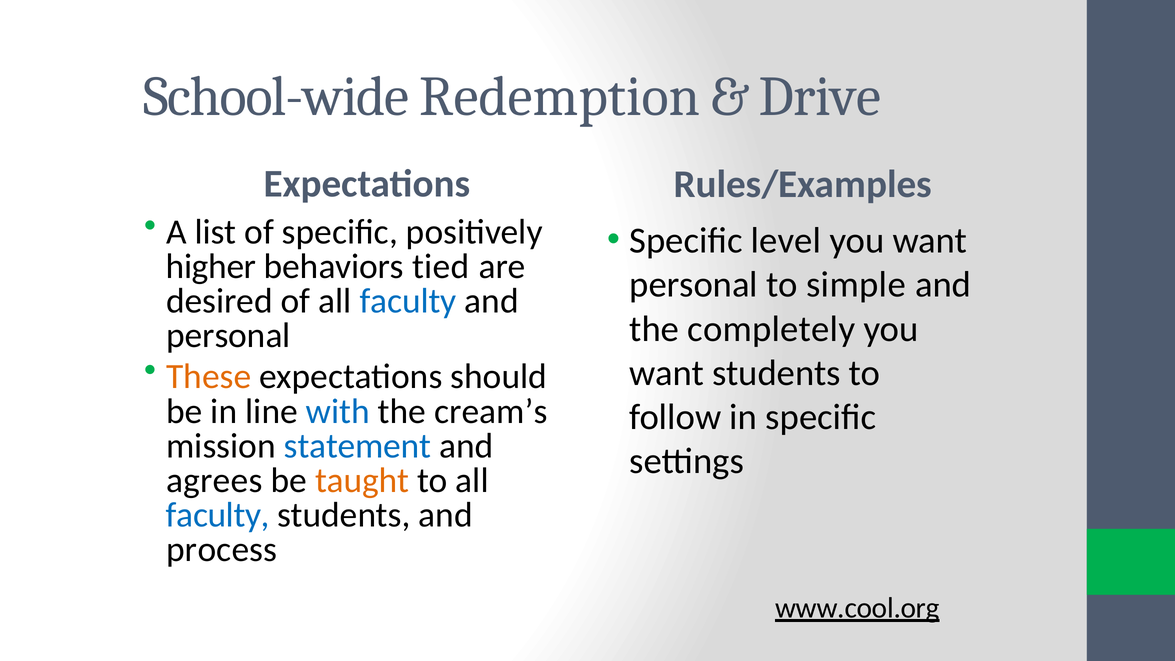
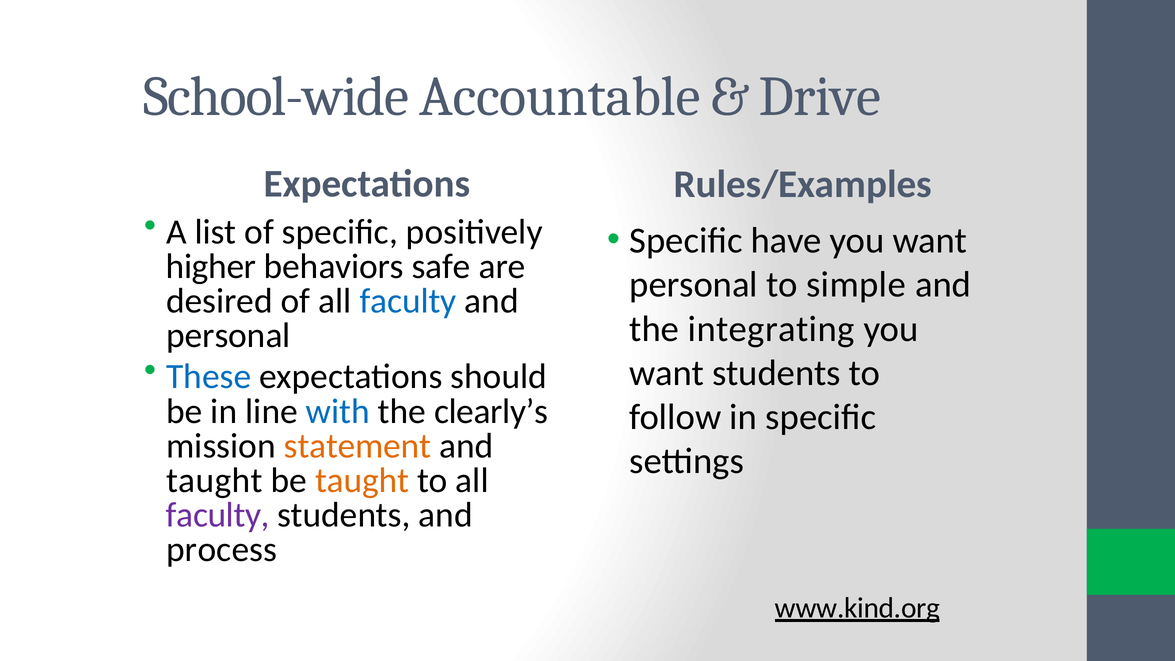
Redemption: Redemption -> Accountable (560, 97)
level: level -> have (786, 241)
tied: tied -> safe (441, 267)
completely: completely -> integrating (771, 329)
These colour: orange -> blue (209, 377)
cream’s: cream’s -> clearly’s (491, 411)
statement colour: blue -> orange (358, 446)
agrees: agrees -> taught (214, 480)
faculty colour: blue -> purple (218, 515)
www.cool.org: www.cool.org -> www.kind.org (857, 608)
